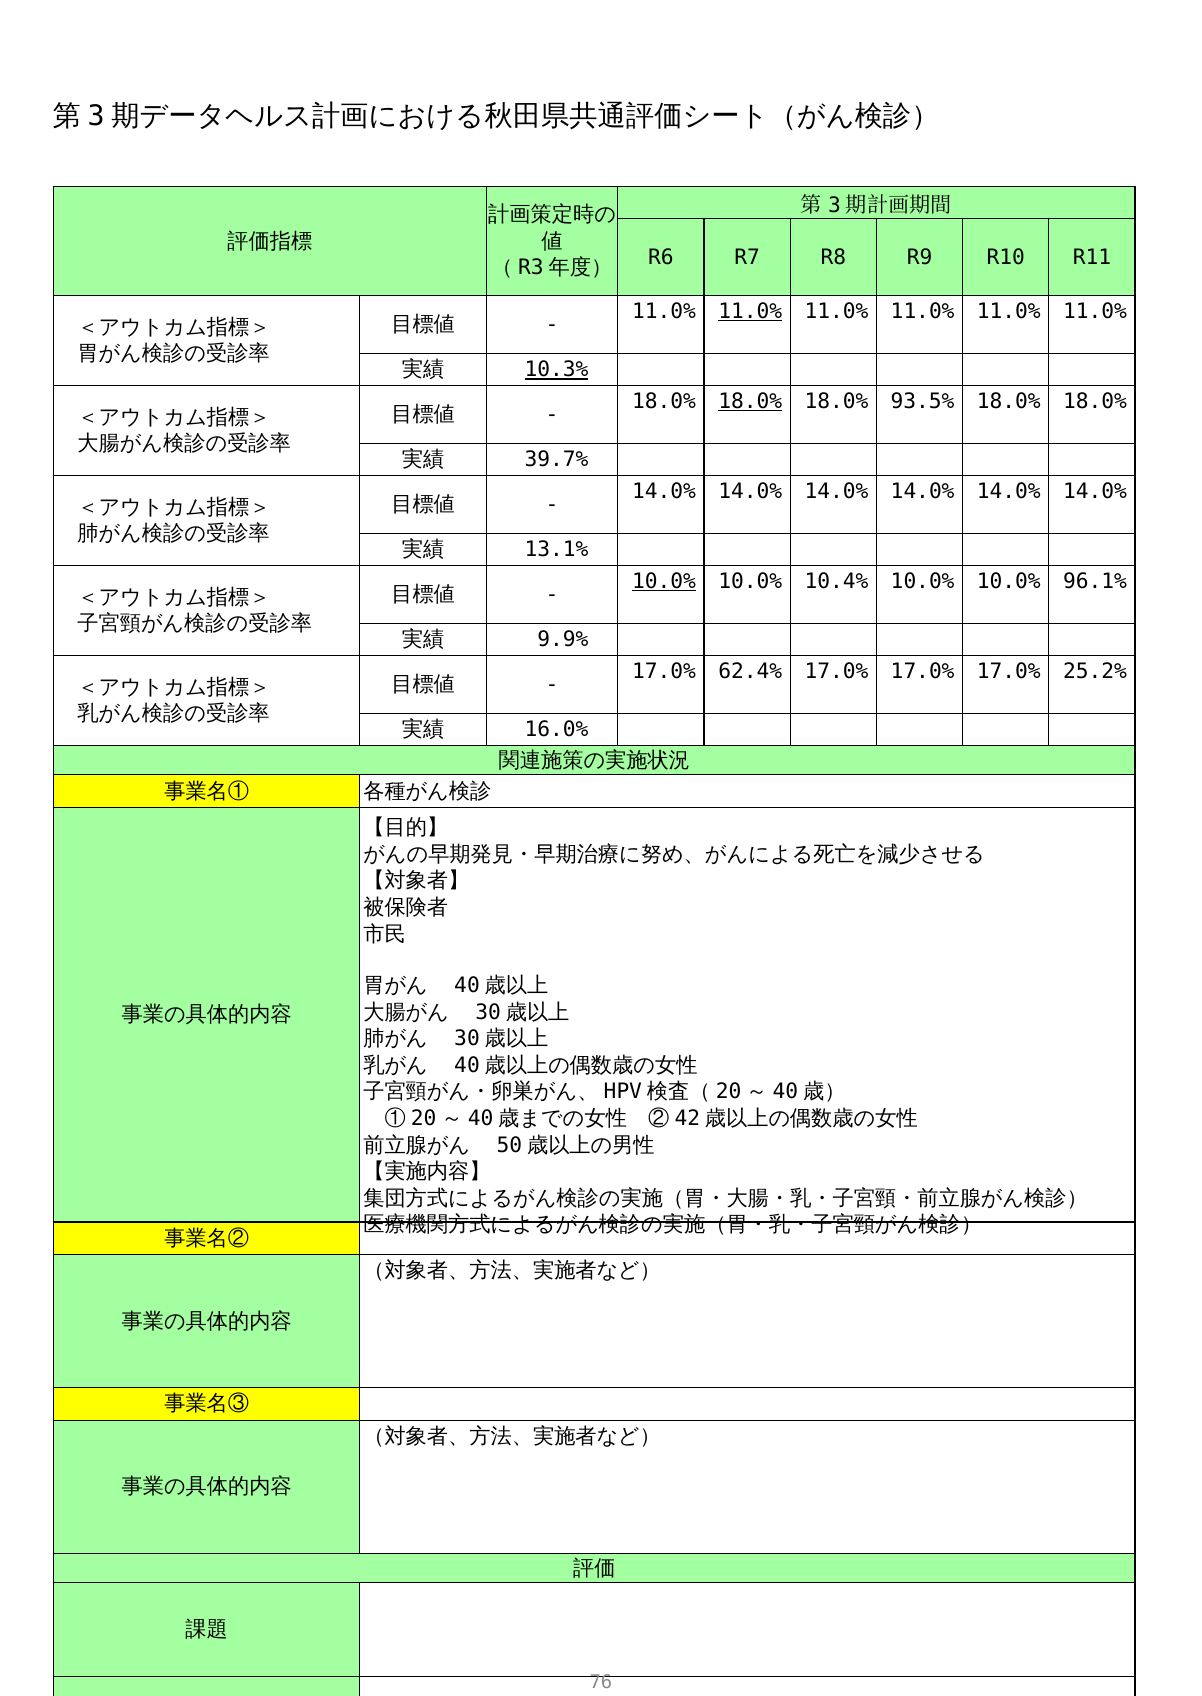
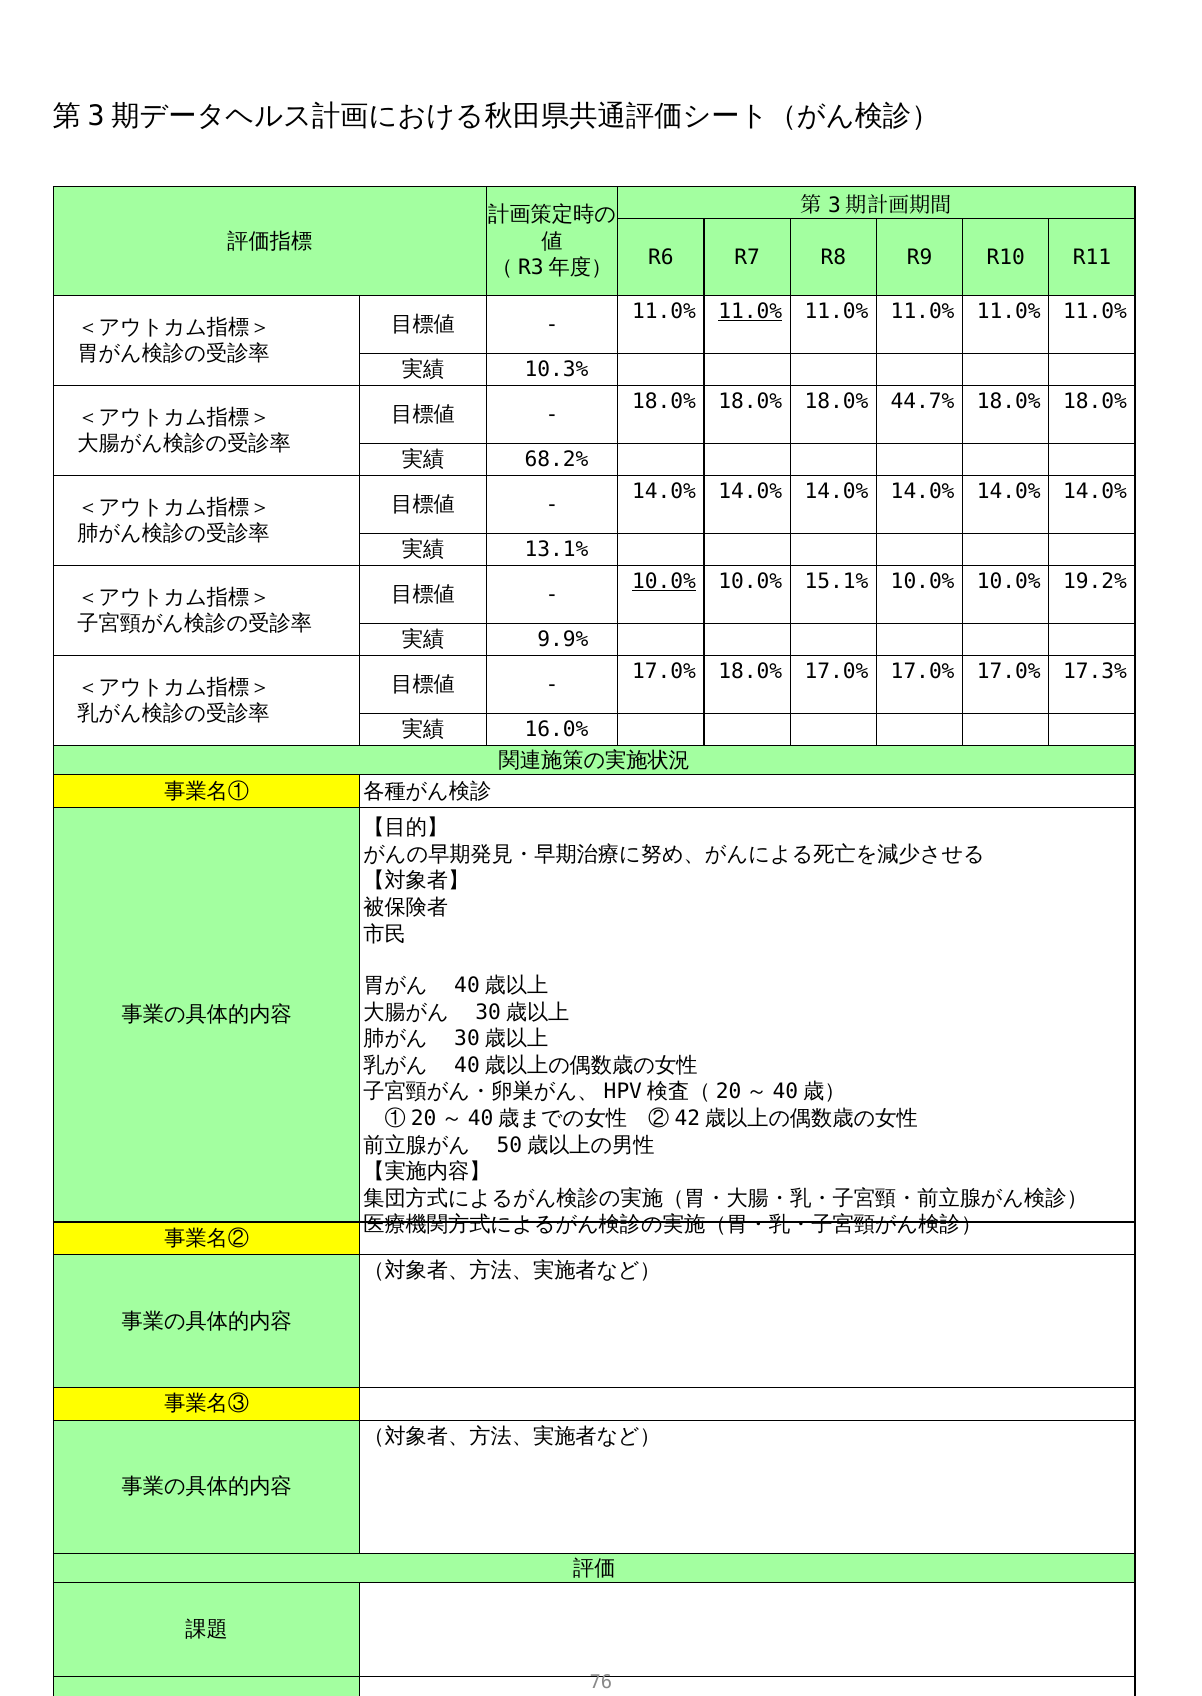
10.3% underline: present -> none (557, 370)
18.0% underline: present -> none (750, 402)
93.5%: 93.5% -> 44.7% (923, 402)
39.7%: 39.7% -> 68.2% (557, 460)
10.4%: 10.4% -> 15.1% (836, 582)
96.1%: 96.1% -> 19.2% (1095, 582)
17.0% 62.4%: 62.4% -> 18.0% (750, 672)
25.2%: 25.2% -> 17.3% (1095, 672)
